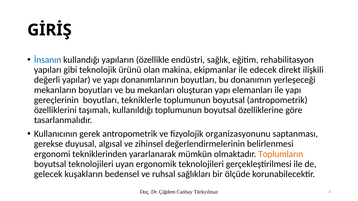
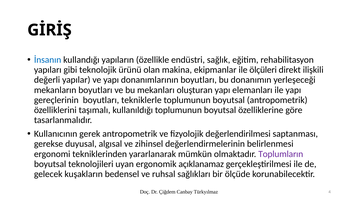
edecek: edecek -> ölçüleri (263, 70)
organizasyonunu: organizasyonunu -> değerlendirilmesi (238, 134)
Toplumların colour: orange -> purple (281, 154)
ergonomik teknolojileri: teknolojileri -> açıklanamaz (201, 164)
